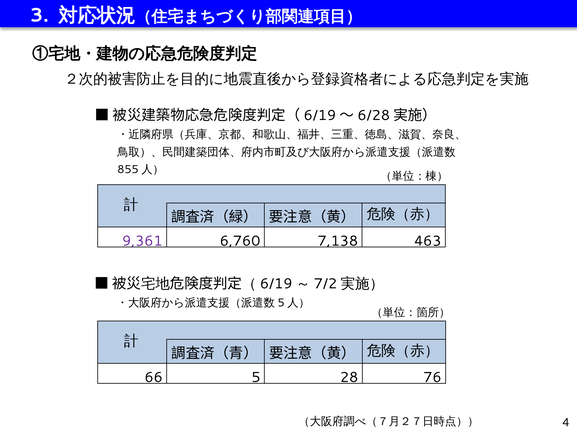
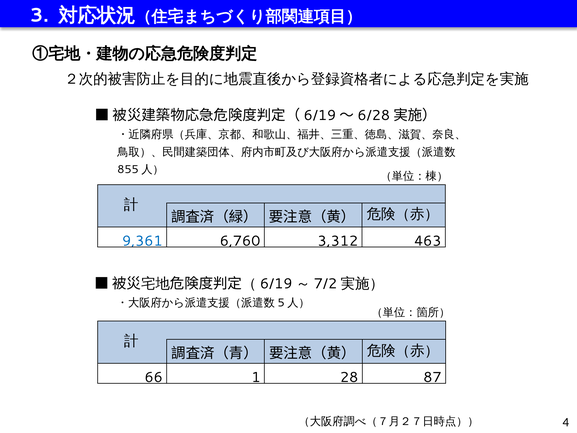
9,361 colour: purple -> blue (142, 241)
7,138: 7,138 -> 3,312 (338, 241)
5: 5 -> 1 (256, 377)
76: 76 -> 87 (432, 377)
